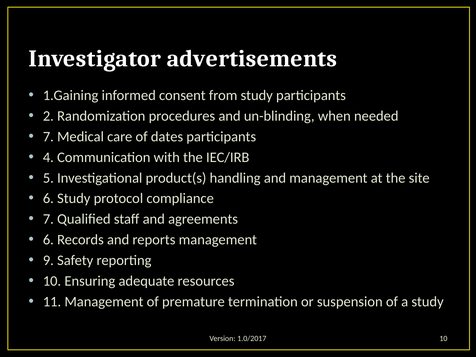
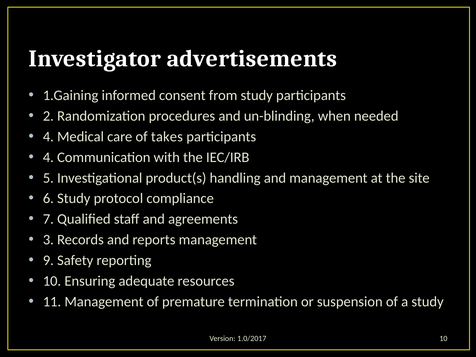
7: 7 -> 4 (48, 137)
dates: dates -> takes (167, 137)
6: 6 -> 3 (48, 240)
